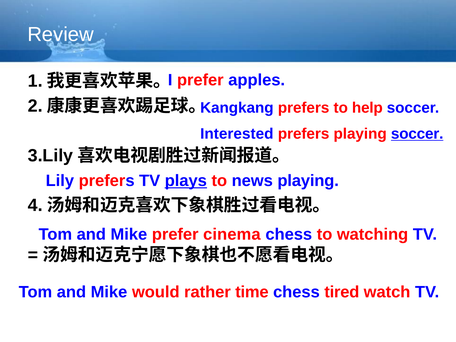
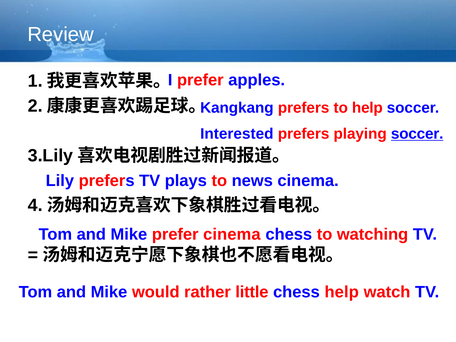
plays underline: present -> none (186, 181)
news playing: playing -> cinema (308, 181)
time: time -> little (252, 292)
chess tired: tired -> help (342, 292)
